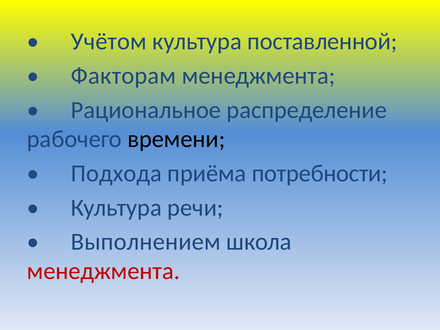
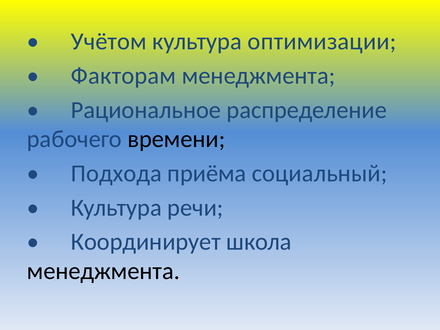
поставленной: поставленной -> оптимизации (322, 42)
потребности: потребности -> социальный (320, 173)
Выполнением: Выполнением -> Координирует (146, 242)
менеджмента colour: red -> black (103, 271)
